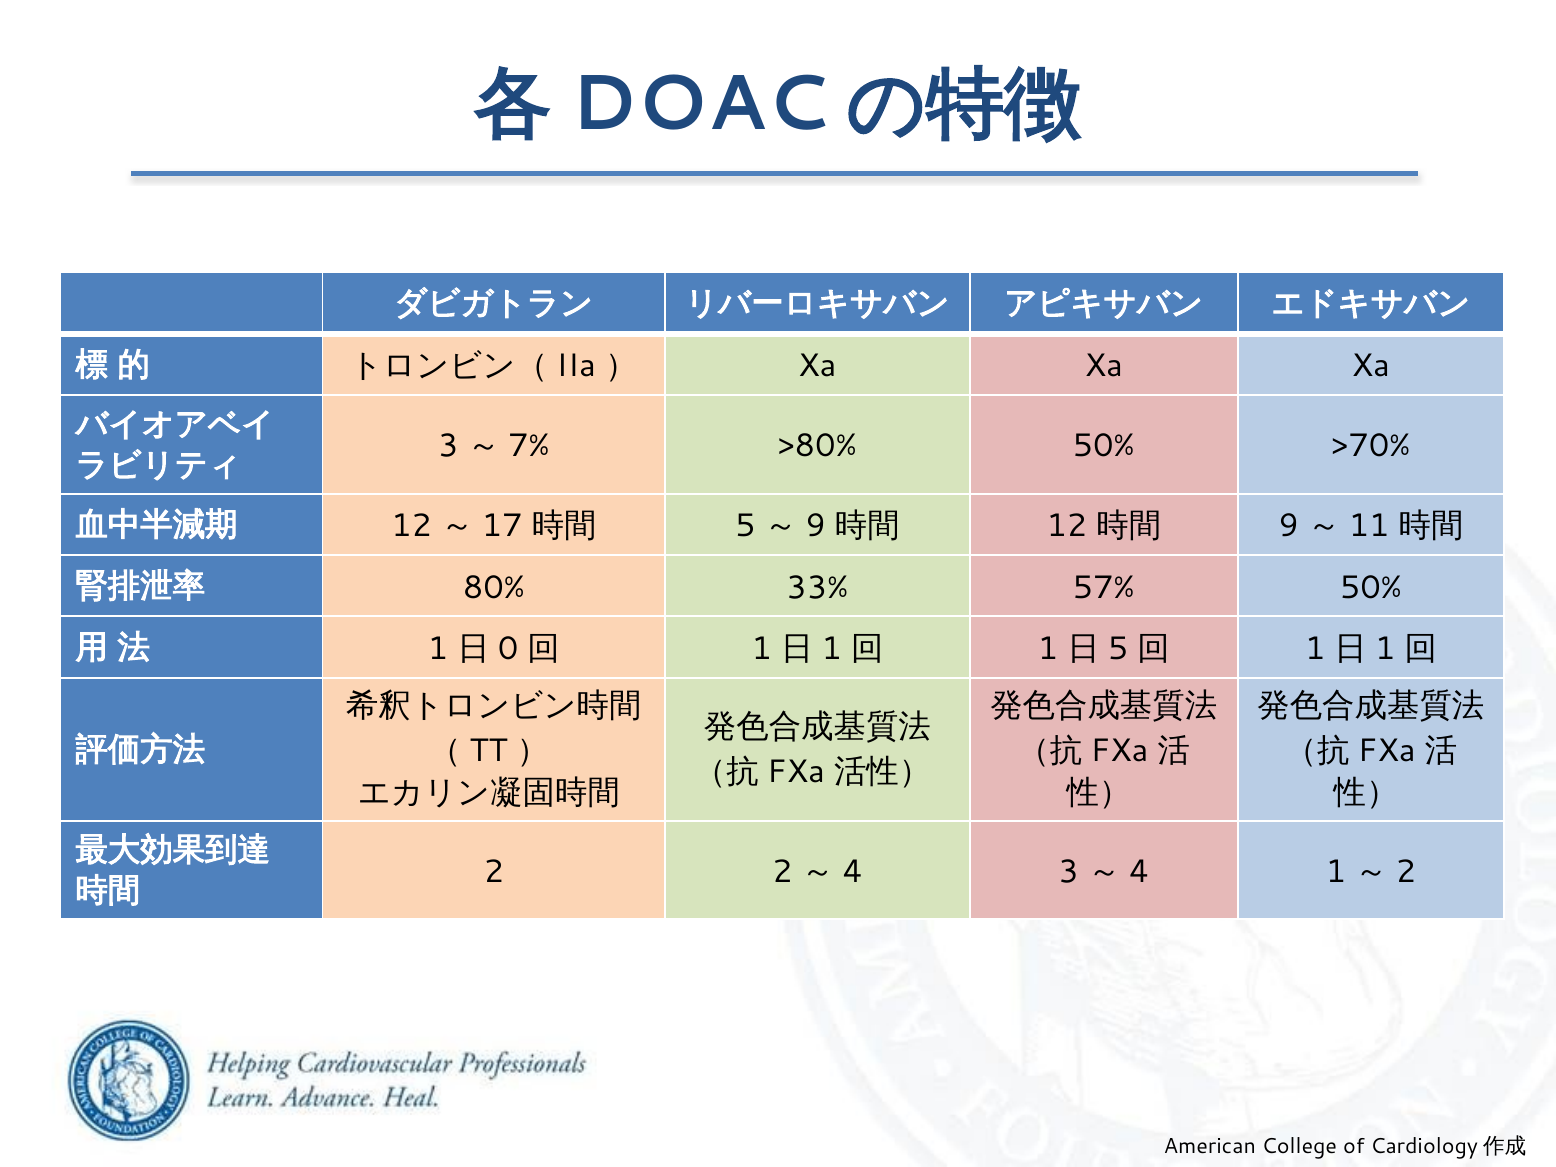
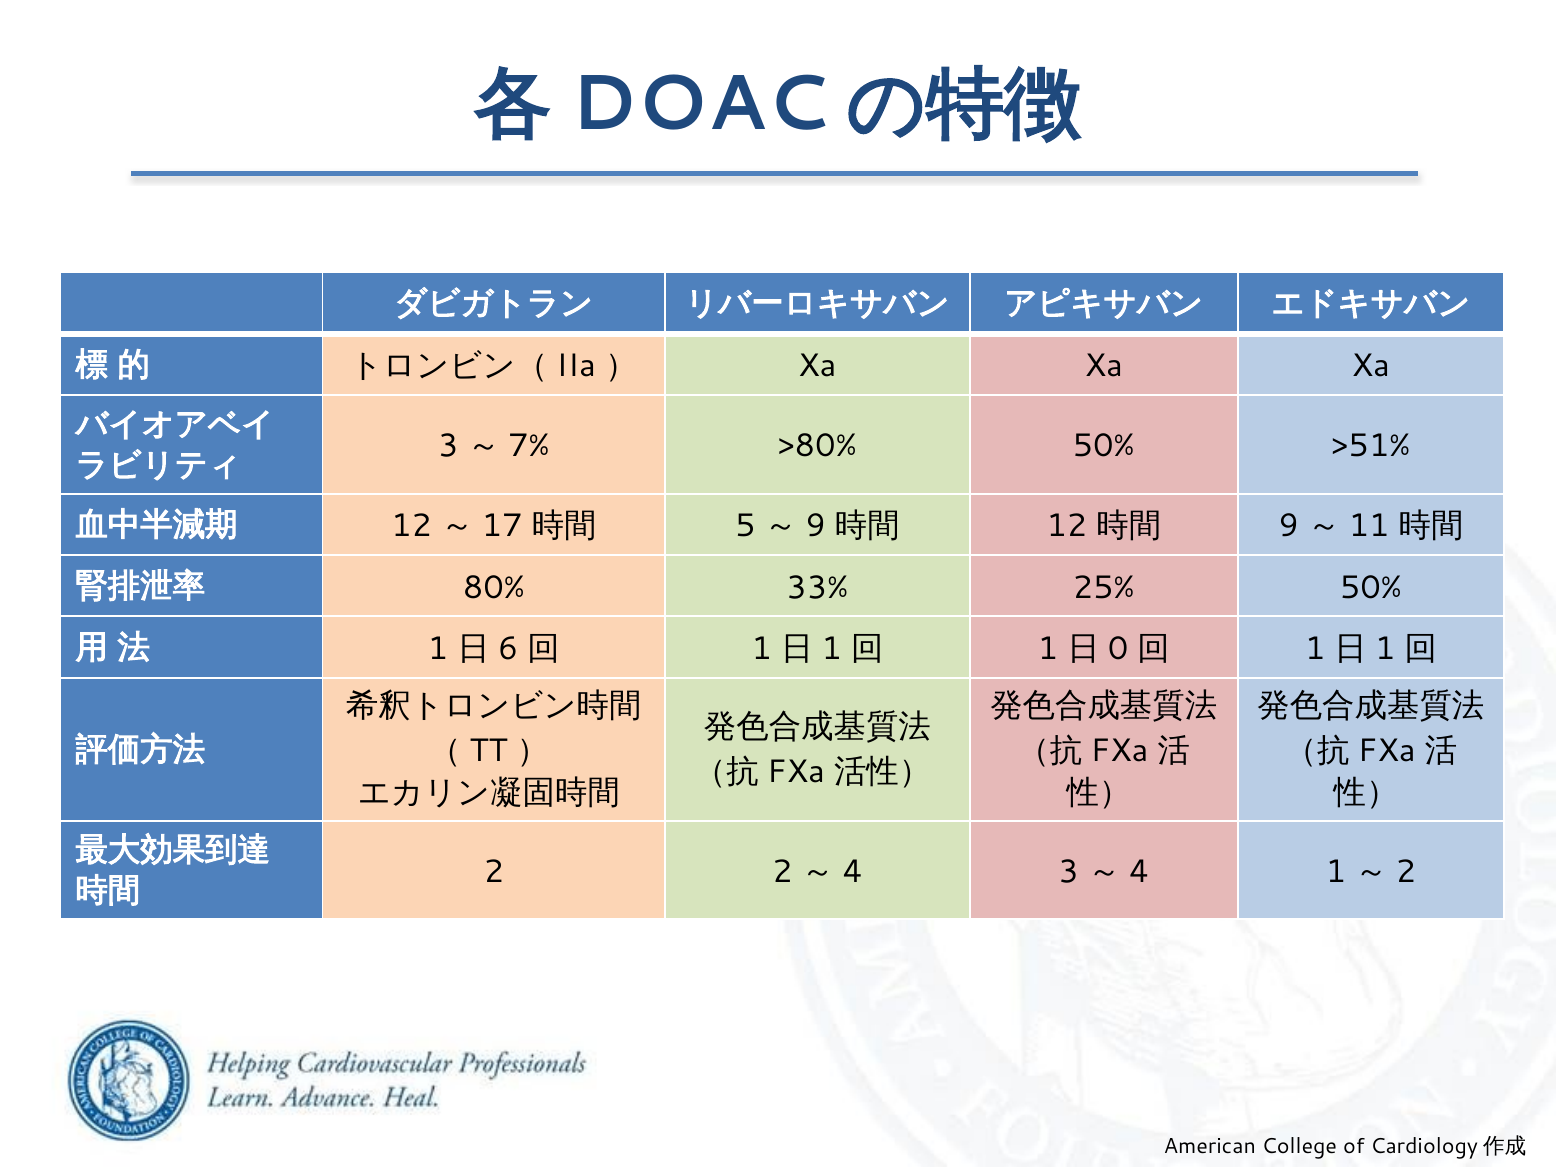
>70%: >70% -> >51% (1371, 446)
57%: 57% -> 25% (1104, 588)
0: 0 -> 6 (508, 649)
5: 5 -> 0 (1118, 649)
